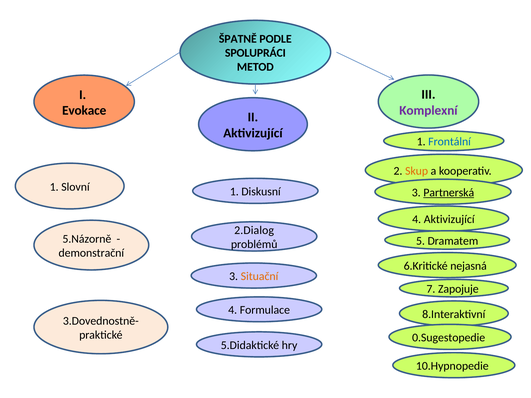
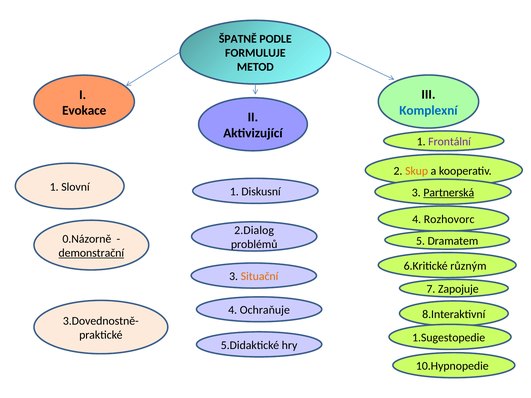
SPOLUPRÁCI: SPOLUPRÁCI -> FORMULUJE (255, 53)
Komplexní colour: purple -> blue (428, 110)
Frontální colour: blue -> purple (450, 142)
4 Aktivizující: Aktivizující -> Rozhovorc (449, 220)
5.Názorně: 5.Názorně -> 0.Názorně (87, 239)
demonstrační underline: none -> present (91, 253)
nejasná: nejasná -> různým (468, 266)
Formulace: Formulace -> Ochraňuje (265, 310)
0.Sugestopedie: 0.Sugestopedie -> 1.Sugestopedie (449, 338)
